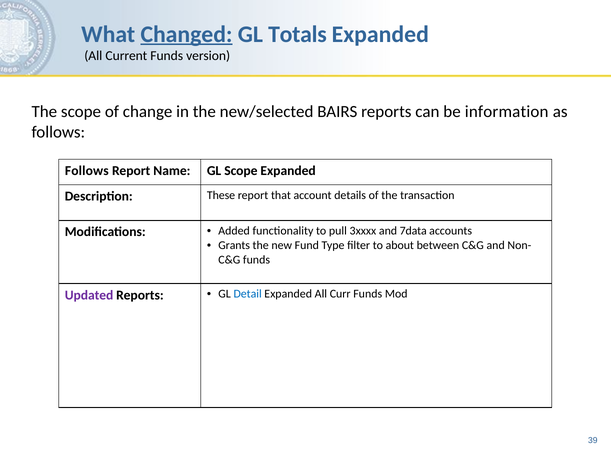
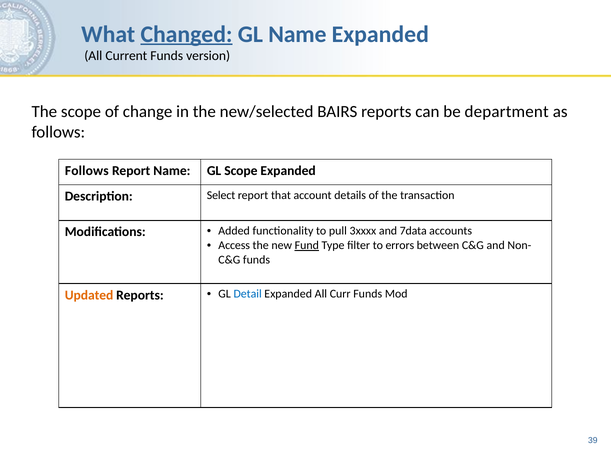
GL Totals: Totals -> Name (297, 34)
information: information -> department (507, 112)
These: These -> Select (221, 195)
Grants: Grants -> Access (234, 245)
Fund underline: none -> present (307, 245)
about: about -> errors (400, 245)
Updated colour: purple -> orange (89, 295)
